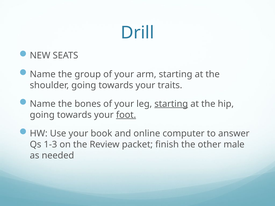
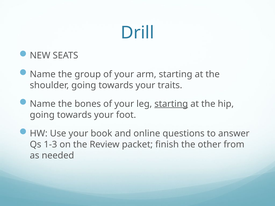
foot underline: present -> none (126, 115)
computer: computer -> questions (184, 134)
male: male -> from (234, 145)
